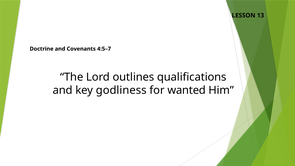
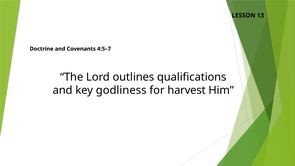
wanted: wanted -> harvest (187, 90)
